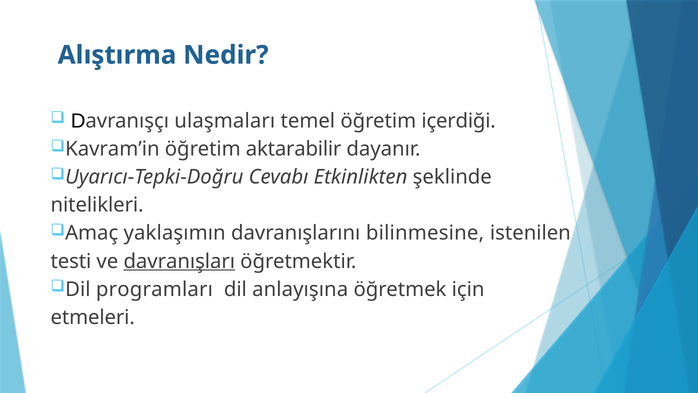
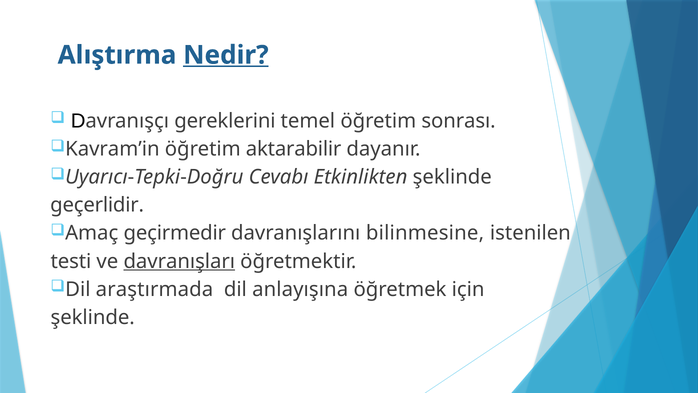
Nedir underline: none -> present (226, 55)
ulaşmaları: ulaşmaları -> gereklerini (225, 121)
içerdiği: içerdiği -> sonrası (459, 121)
nitelikleri: nitelikleri -> geçerlidir (97, 205)
yaklaşımın: yaklaşımın -> geçirmedir (175, 233)
programları: programları -> araştırmada (154, 289)
etmeleri: etmeleri -> şeklinde (93, 317)
